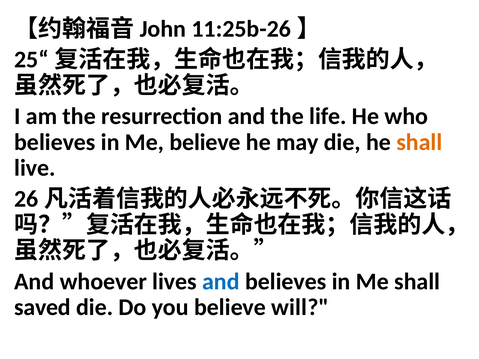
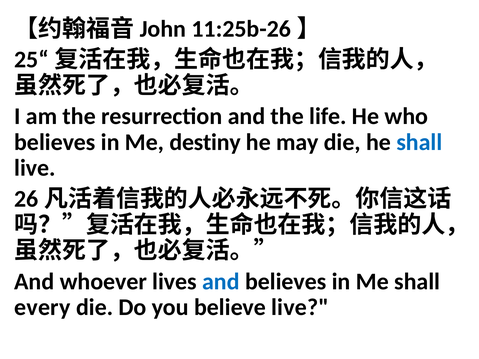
Me believe: believe -> destiny (205, 142)
shall colour: orange -> blue (419, 142)
saved: saved -> every (42, 308)
believe will: will -> live (300, 308)
